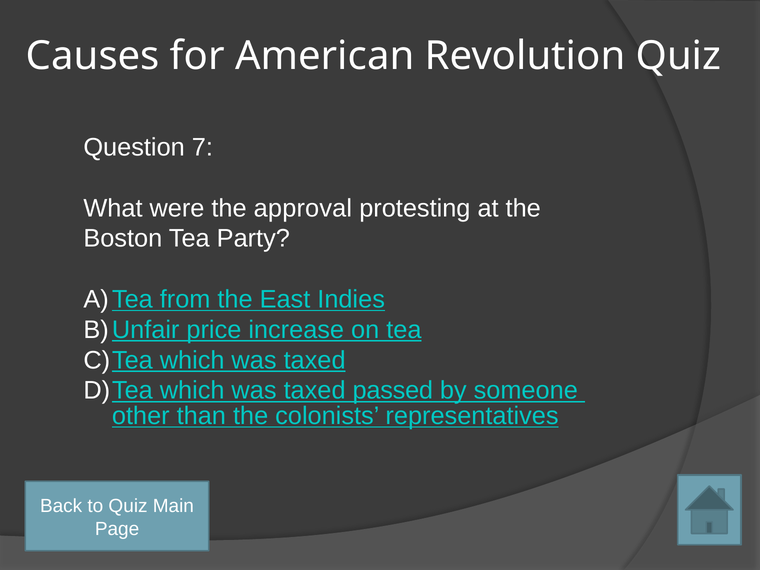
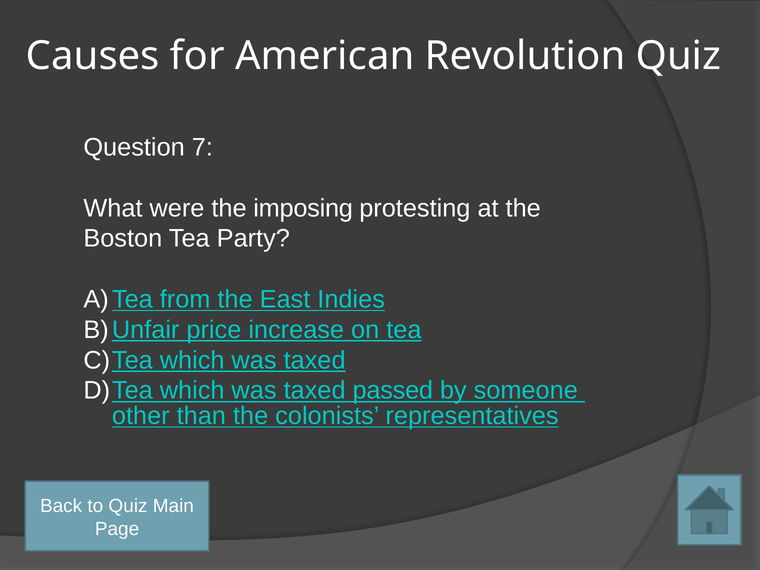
approval: approval -> imposing (303, 208)
